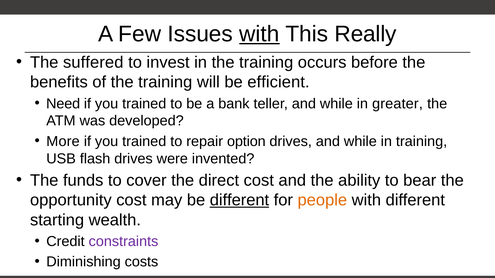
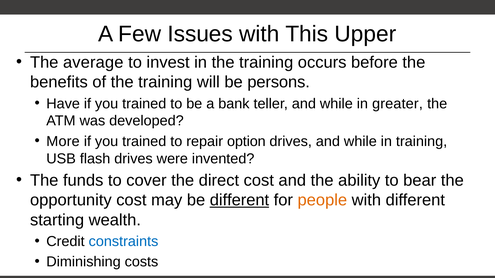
with underline: present -> none (259, 34)
Really: Really -> Upper (365, 34)
suffered: suffered -> average (93, 62)
efficient: efficient -> persons (279, 82)
Need: Need -> Have (63, 104)
constraints colour: purple -> blue (123, 242)
